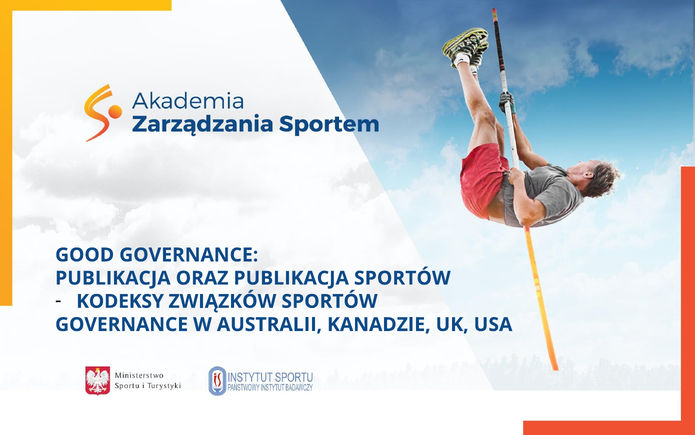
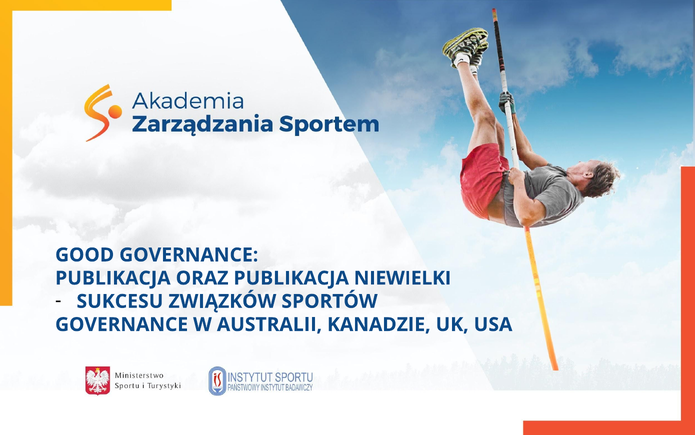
PUBLIKACJA SPORTÓW: SPORTÓW -> NIEWIELKI (402, 278)
KODEKSY: KODEKSY -> SUKCESU (120, 301)
